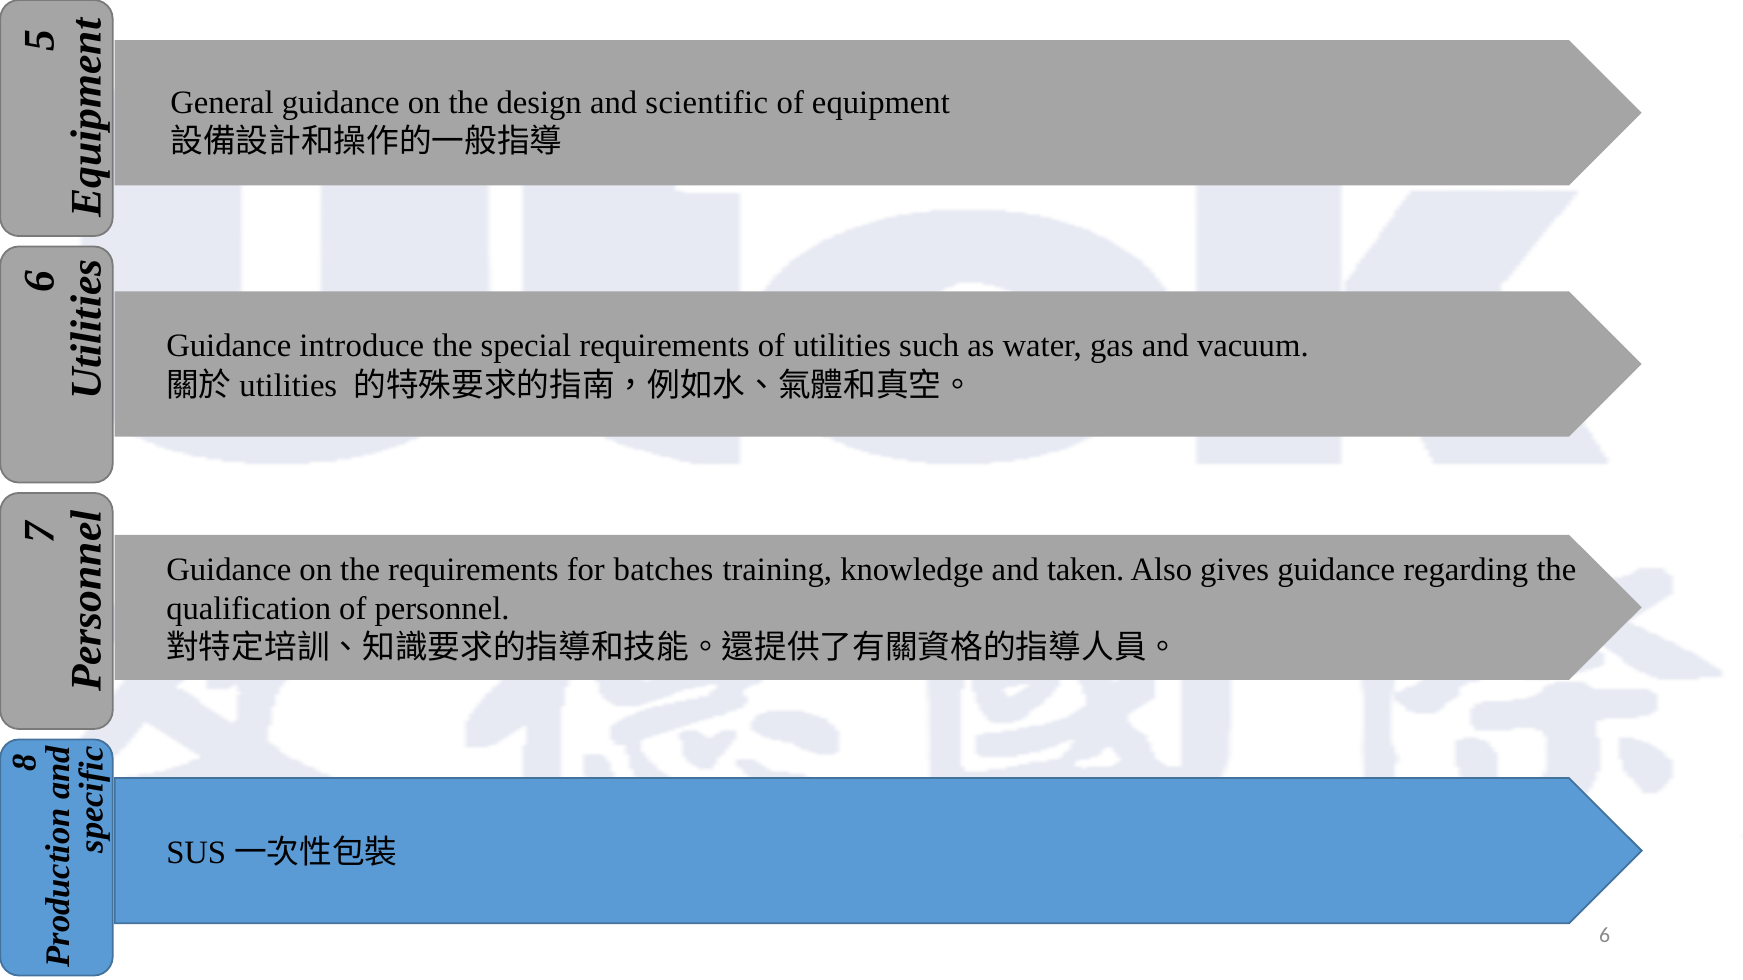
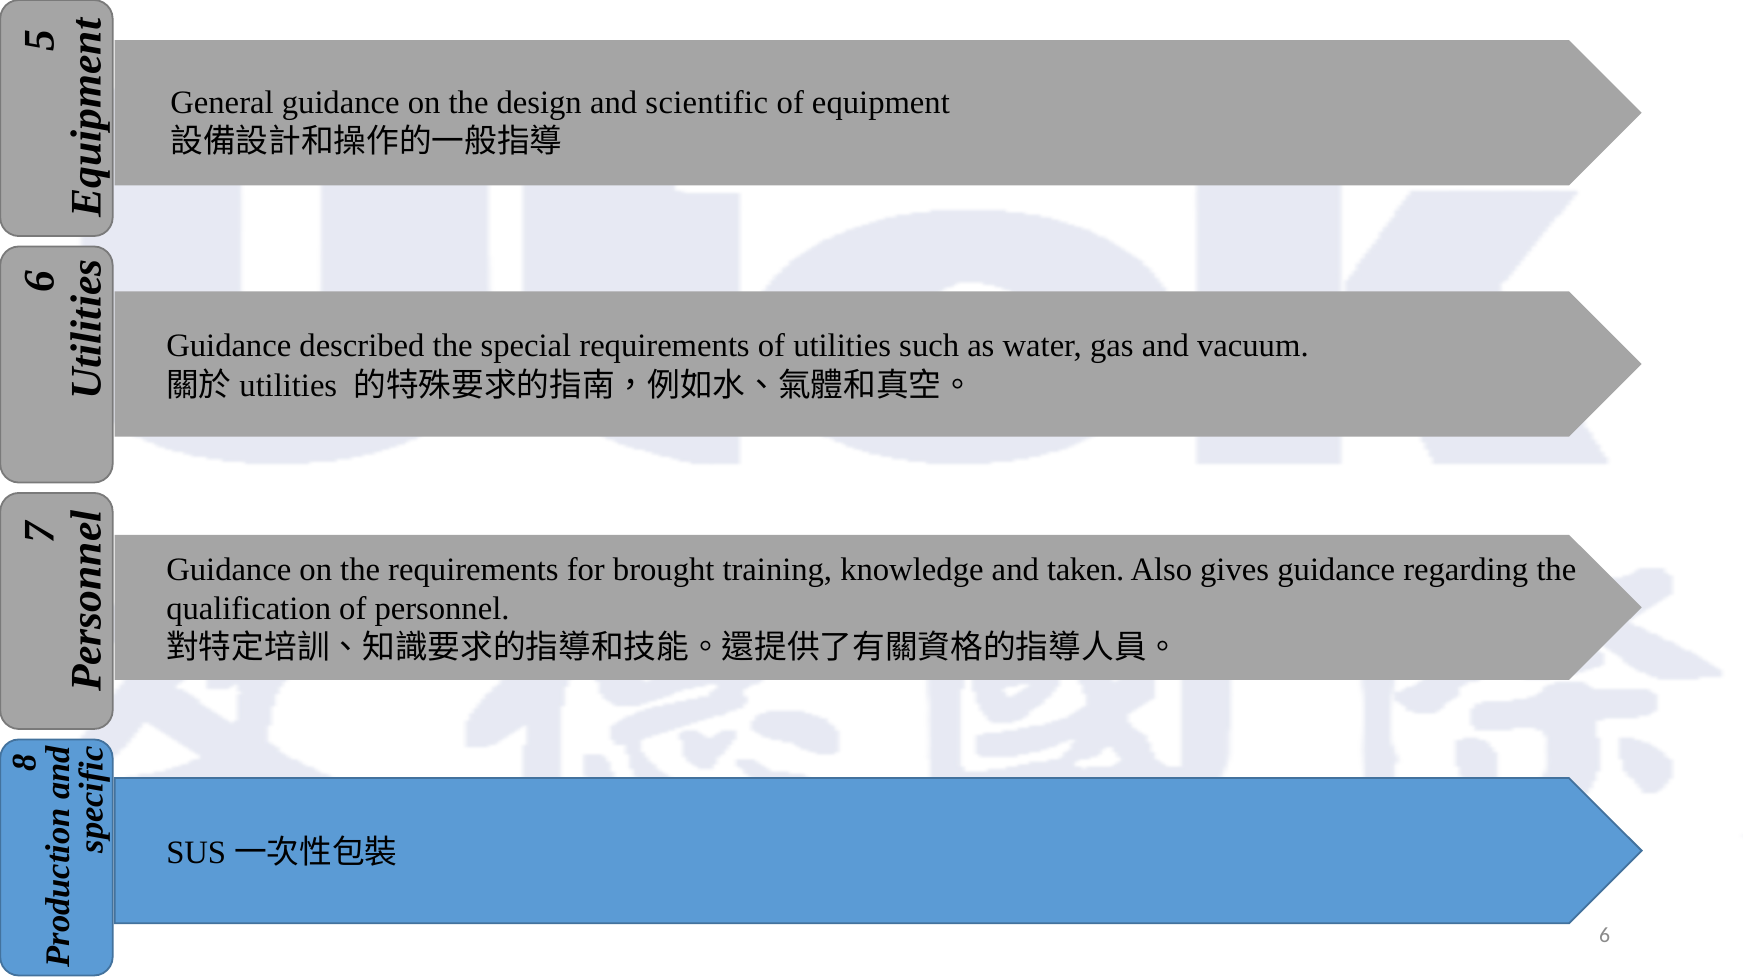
introduce: introduce -> described (362, 346)
batches: batches -> brought (664, 570)
